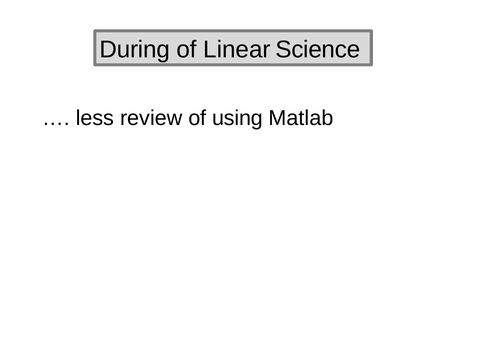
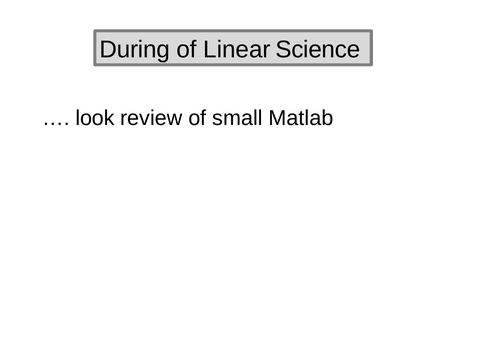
less: less -> look (95, 118)
using: using -> small (237, 118)
